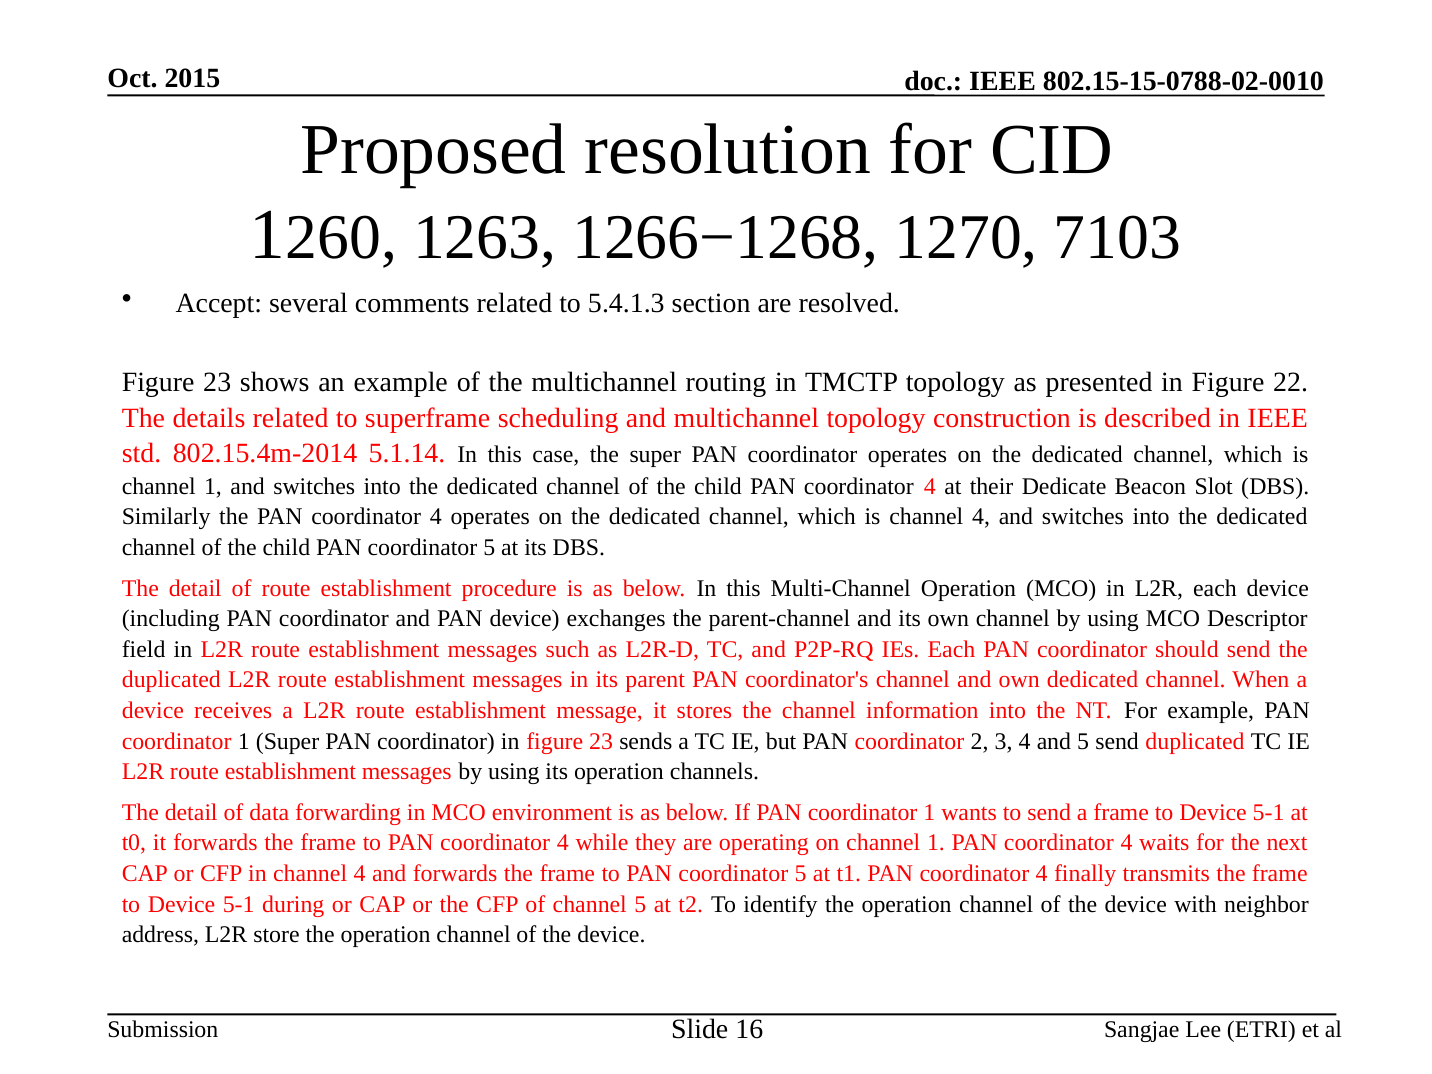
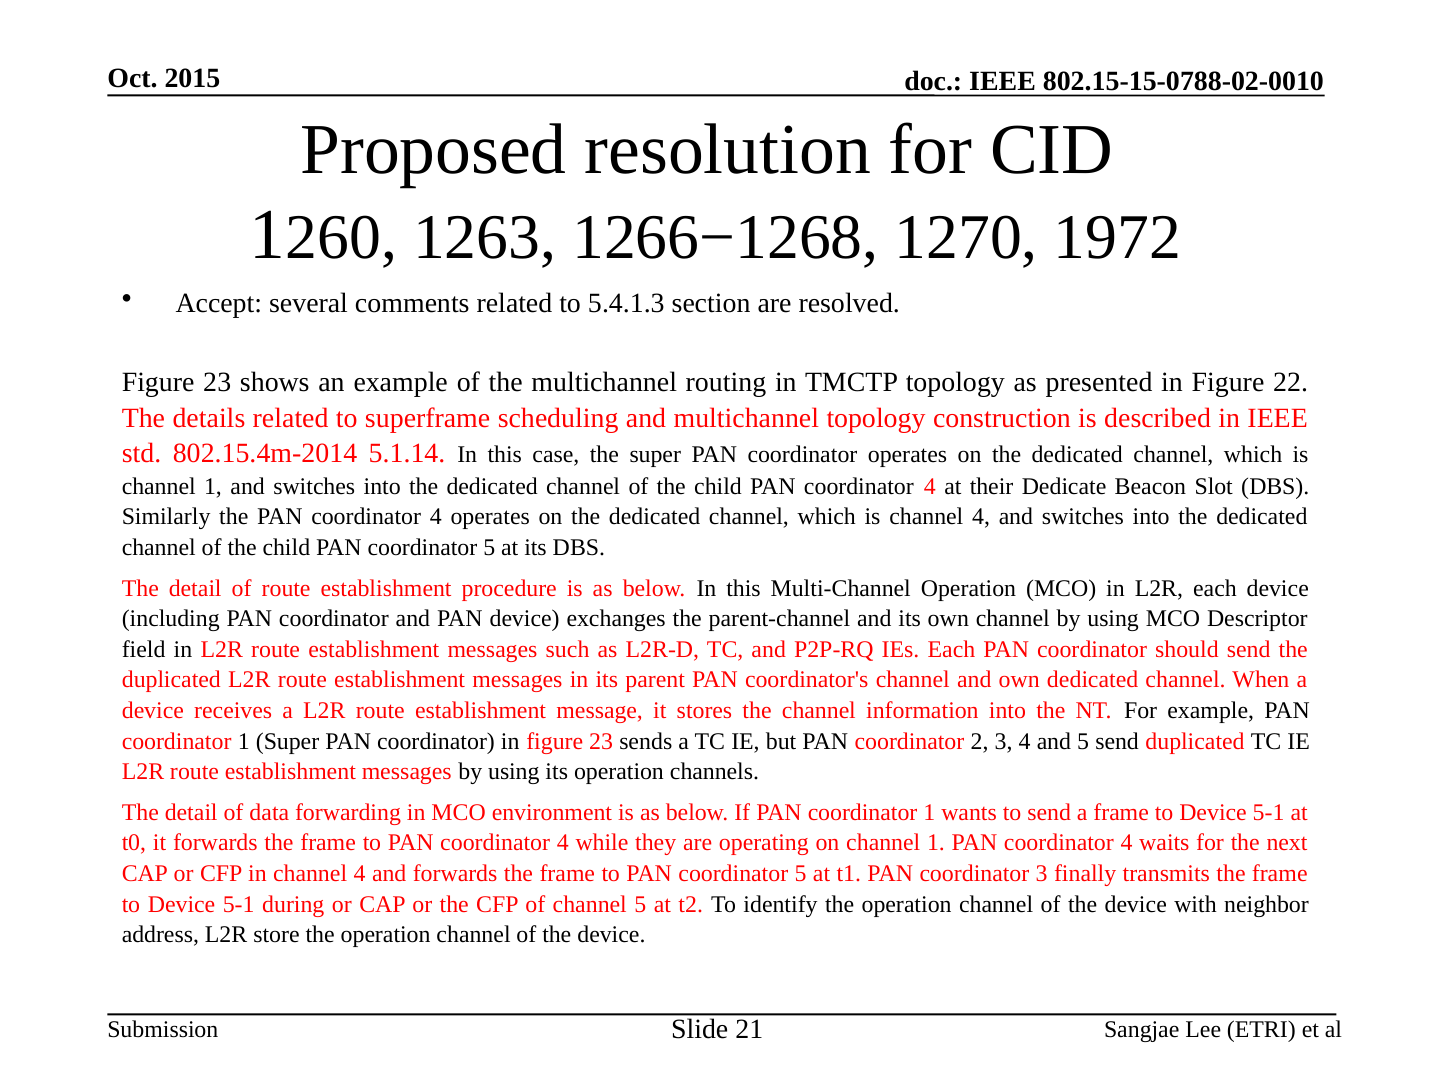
7103: 7103 -> 1972 (1117, 238)
t1 PAN coordinator 4: 4 -> 3 (1042, 874)
16: 16 -> 21 (749, 1029)
